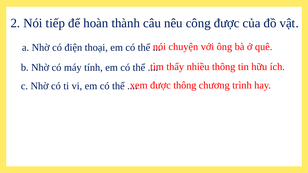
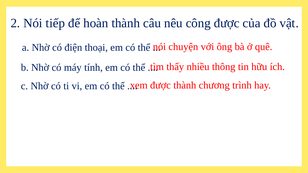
được thông: thông -> thành (185, 85)
